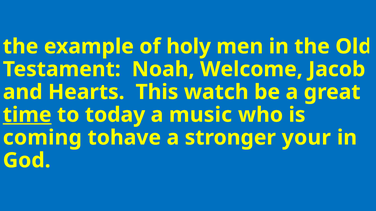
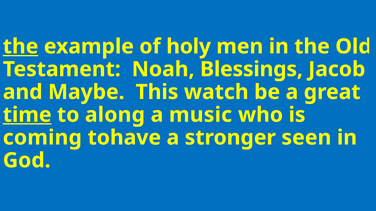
the underline: none -> present (21, 47)
Welcome: Welcome -> Blessings (251, 69)
Hearts: Hearts -> Maybe (86, 92)
today: today -> along (115, 115)
your: your -> seen (306, 138)
